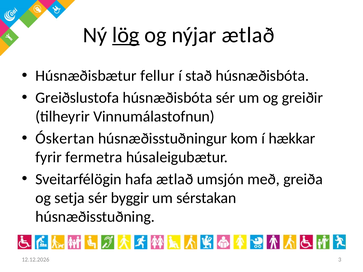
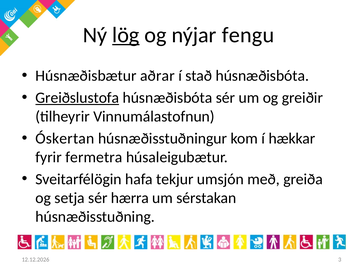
nýjar ætlað: ætlað -> fengu (248, 35)
fellur: fellur -> aðrar (157, 76)
Greiðslustofa underline: none -> present (77, 98)
hafa ætlað: ætlað -> tekjur (175, 179)
byggir: byggir -> hærra (130, 198)
